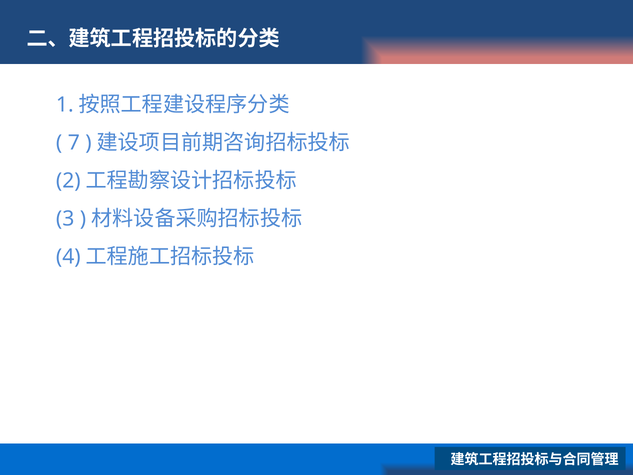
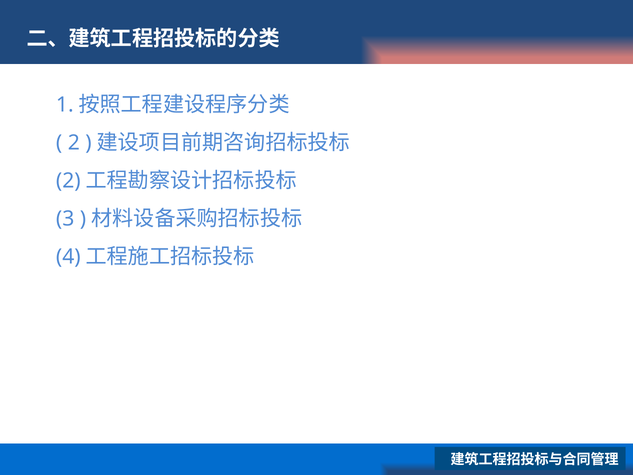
7: 7 -> 2 (74, 143)
